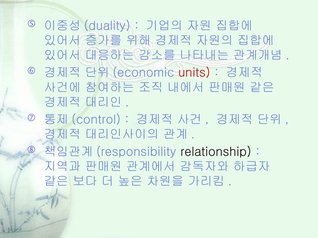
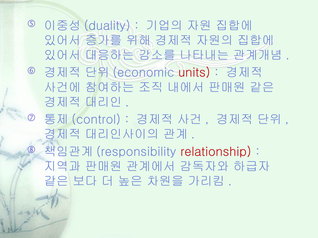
relationship colour: black -> red (216, 152)
